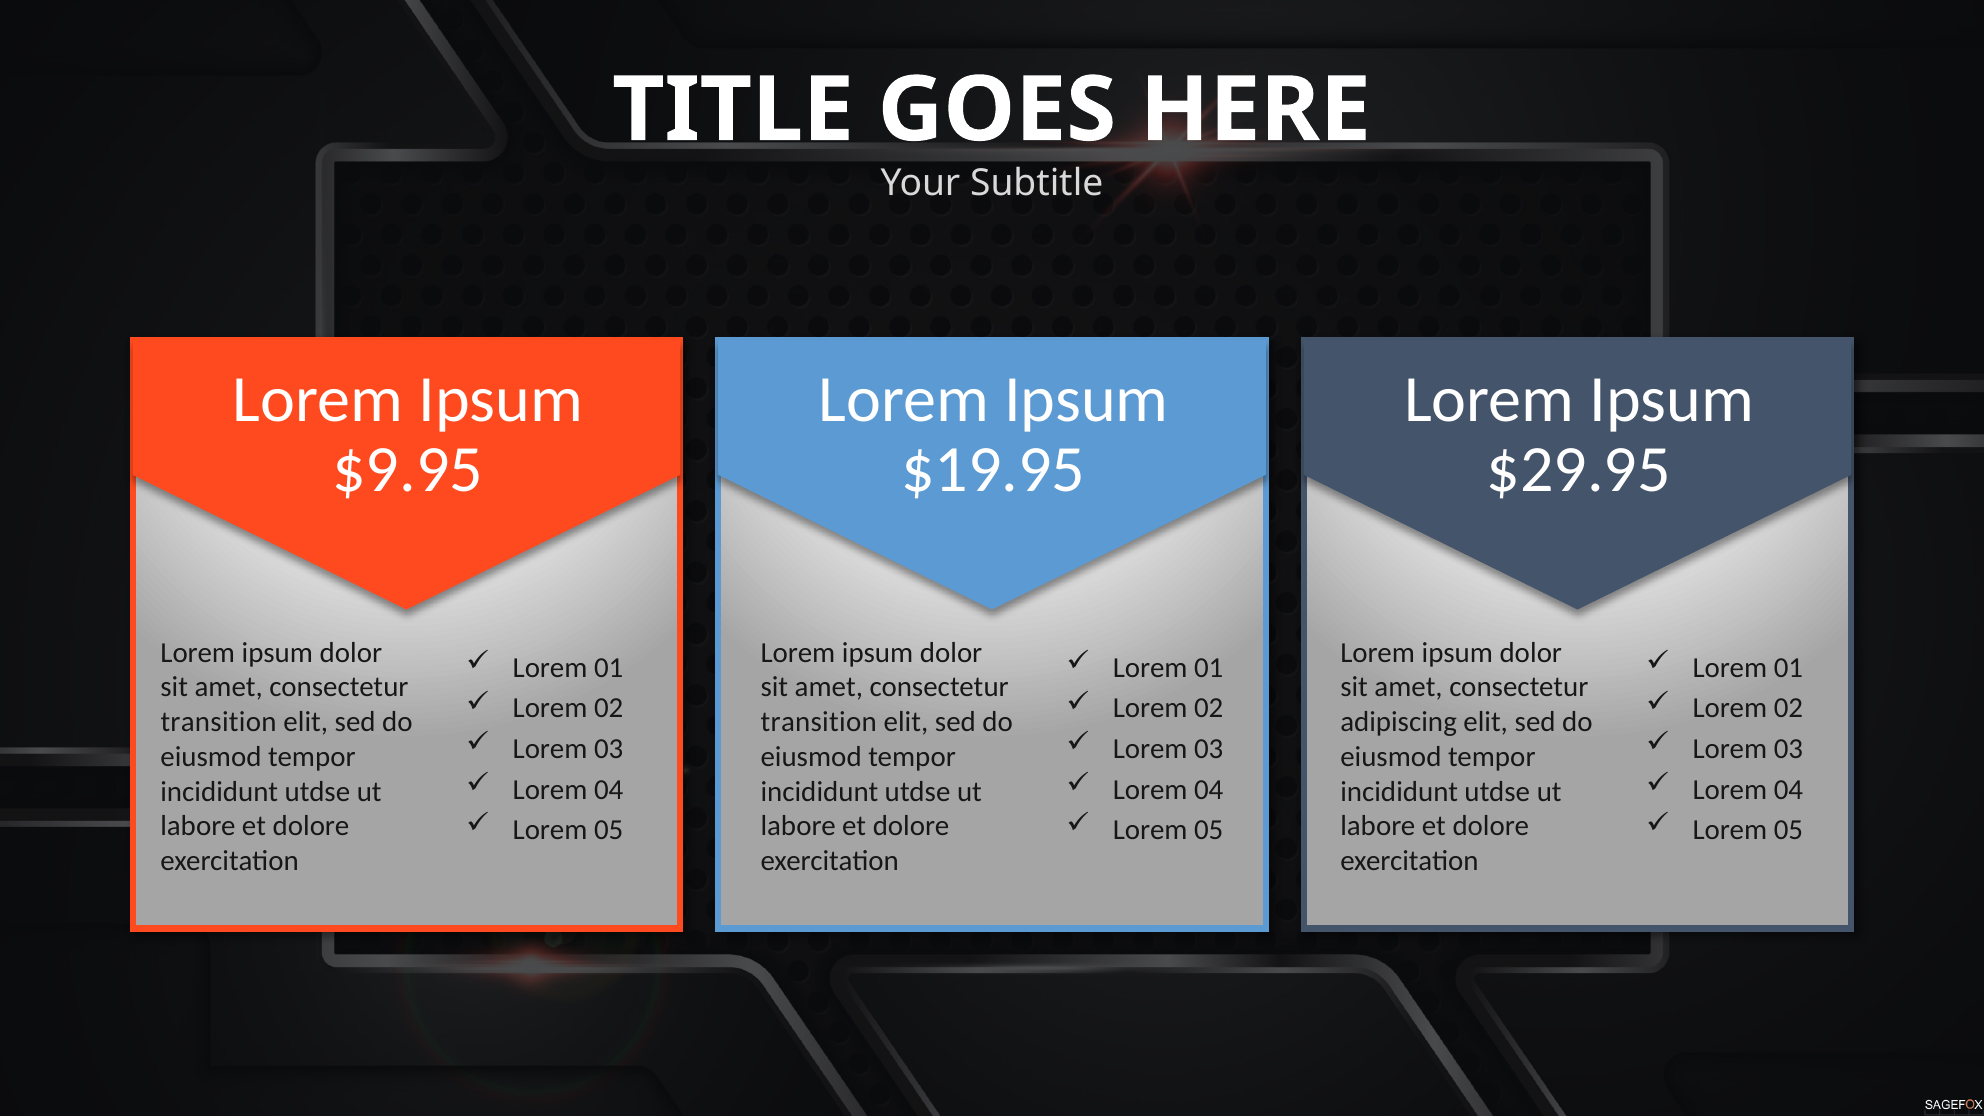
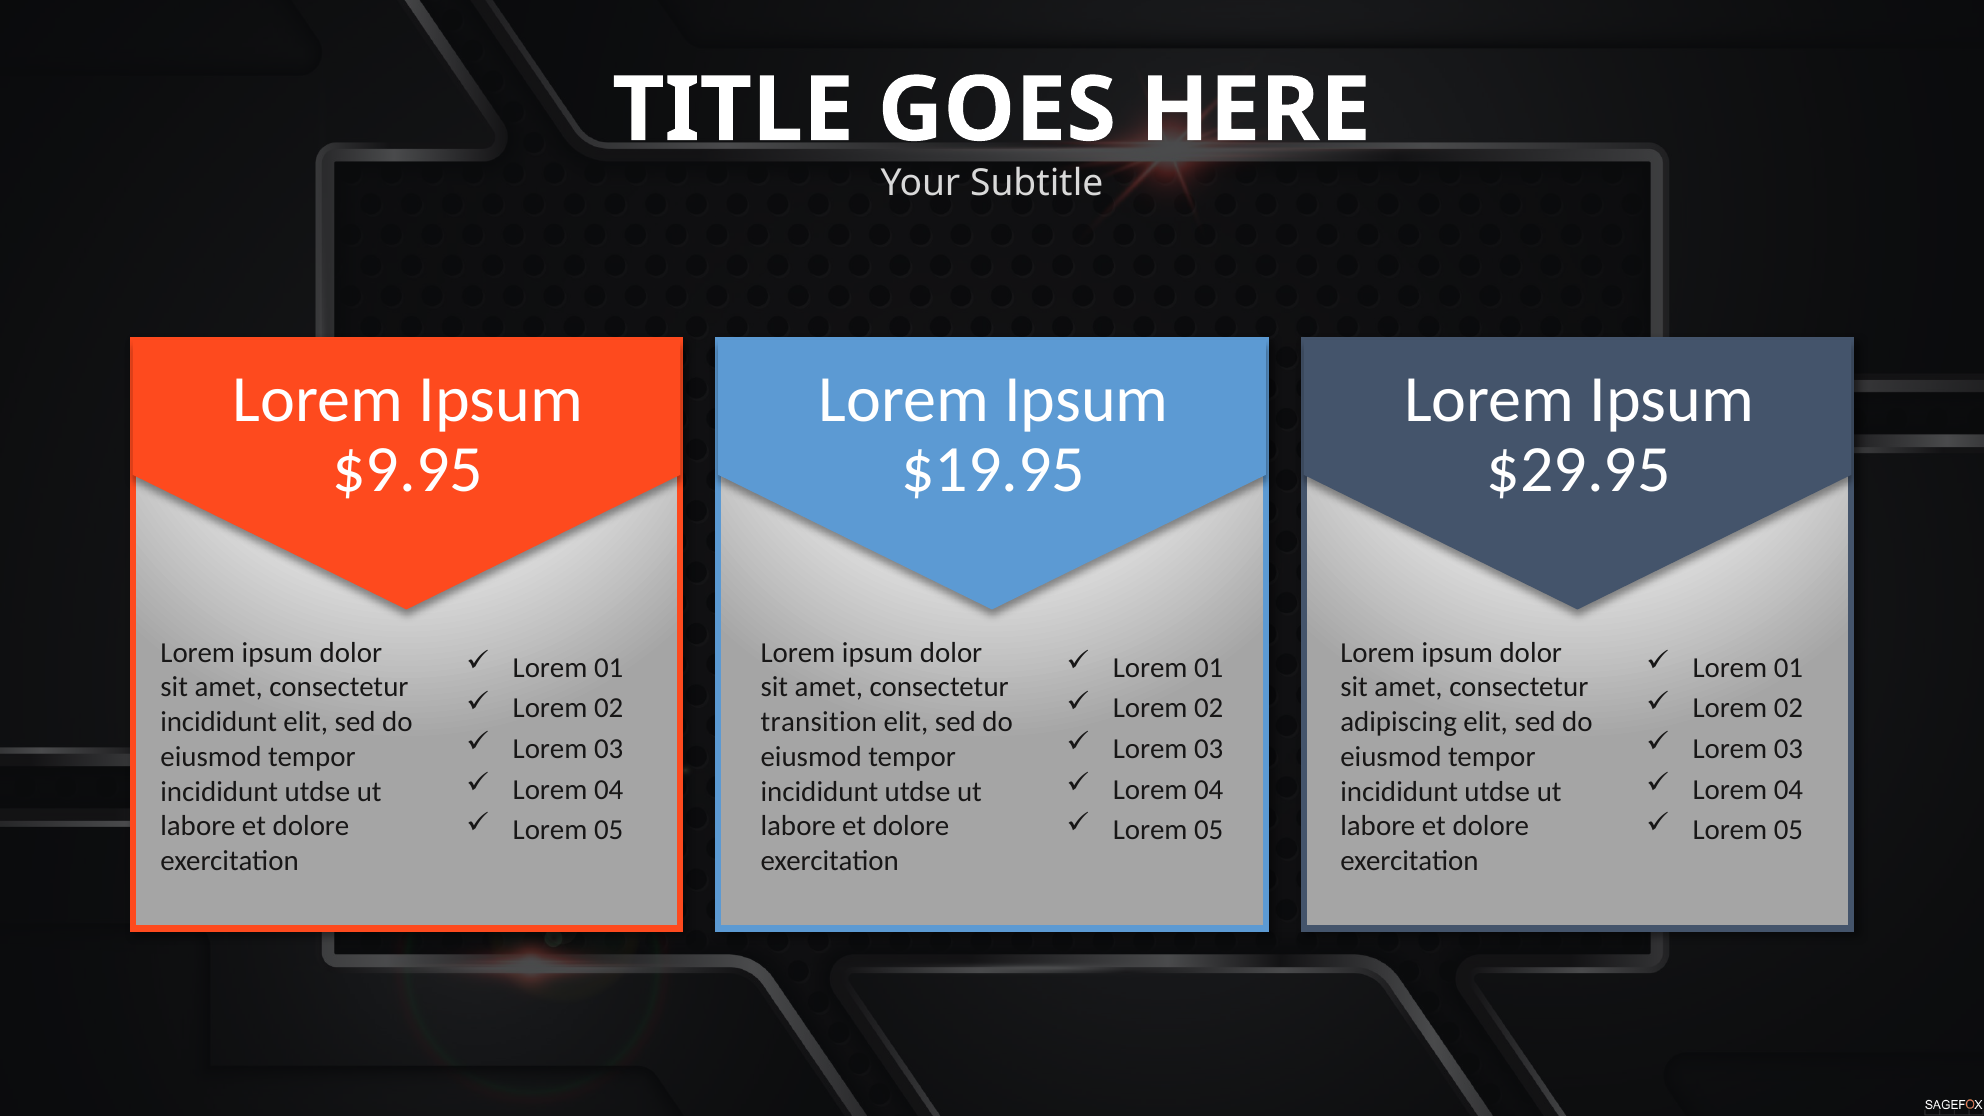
transition: transition -> incididunt (219, 722)
